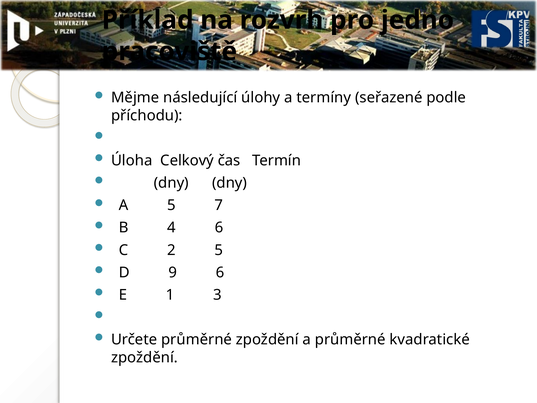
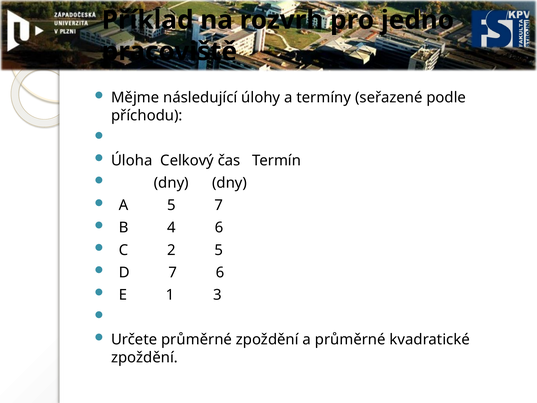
D 9: 9 -> 7 (173, 272)
